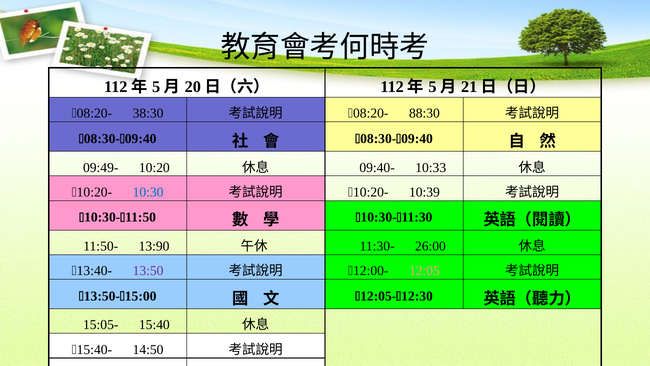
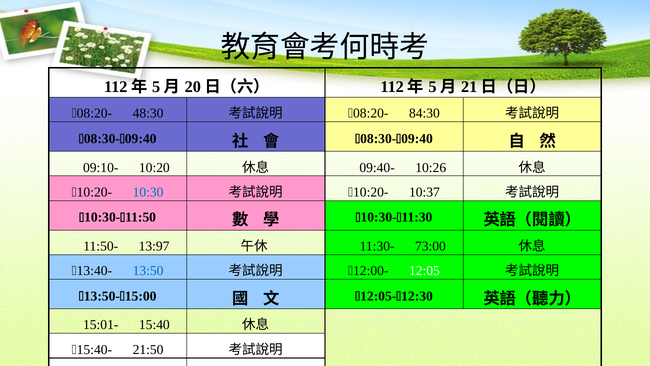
38:30: 38:30 -> 48:30 (148, 113)
88:30: 88:30 -> 84:30 (424, 113)
09:49-: 09:49- -> 09:10- (101, 167)
10:33: 10:33 -> 10:26 (431, 167)
10:39: 10:39 -> 10:37 (424, 192)
13:90: 13:90 -> 13:97 (154, 246)
26:00: 26:00 -> 73:00 (430, 246)
13:50 colour: purple -> blue (148, 271)
12:05 colour: pink -> white (424, 271)
15:05-: 15:05- -> 15:01- (101, 325)
14:50: 14:50 -> 21:50 (148, 349)
